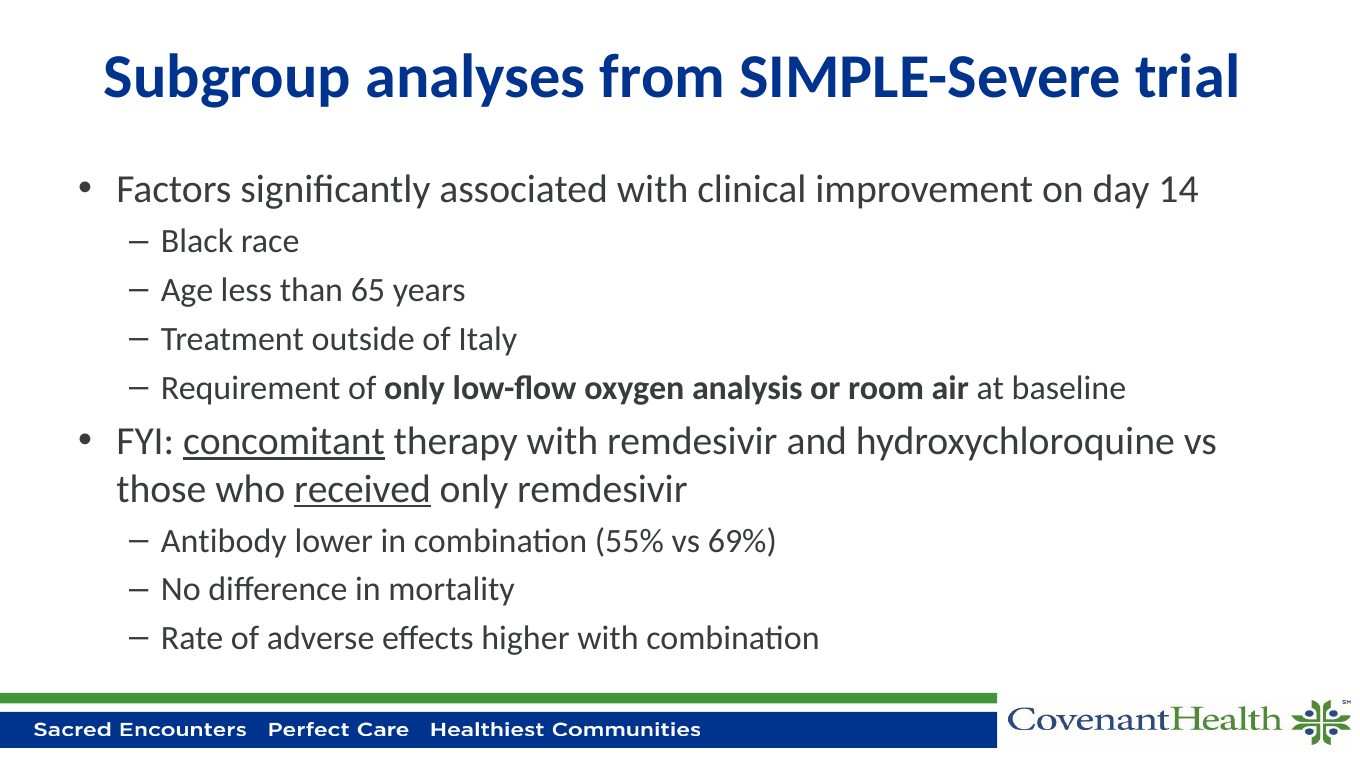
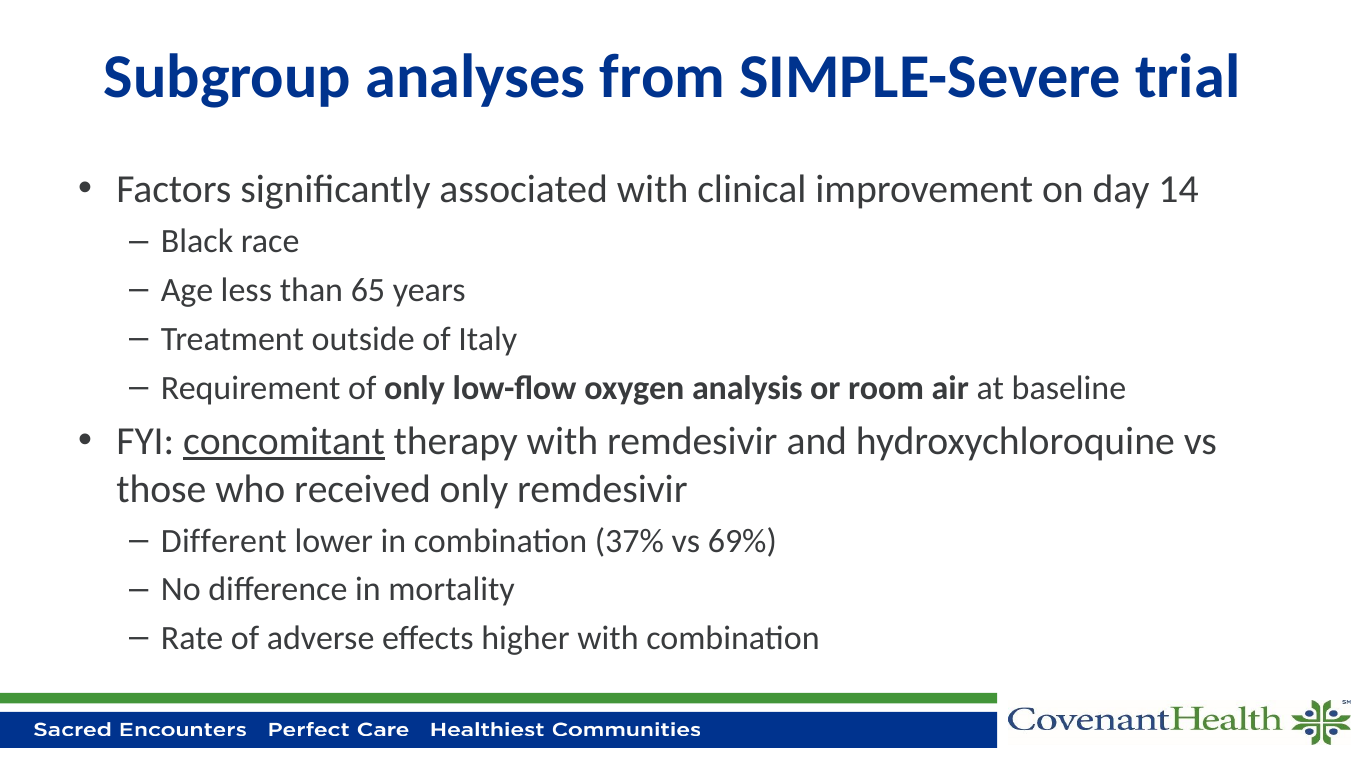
received underline: present -> none (362, 489)
Antibody: Antibody -> Different (224, 541)
55%: 55% -> 37% (629, 541)
